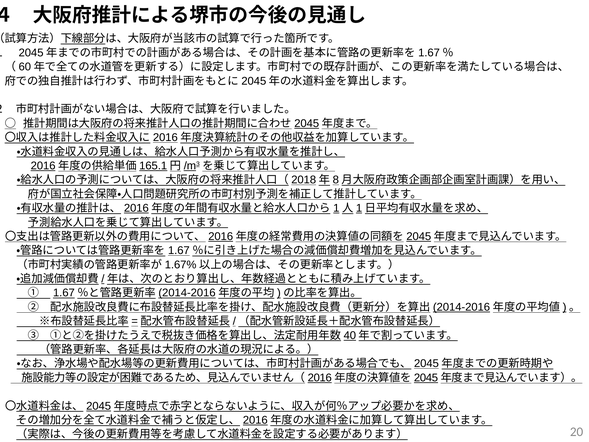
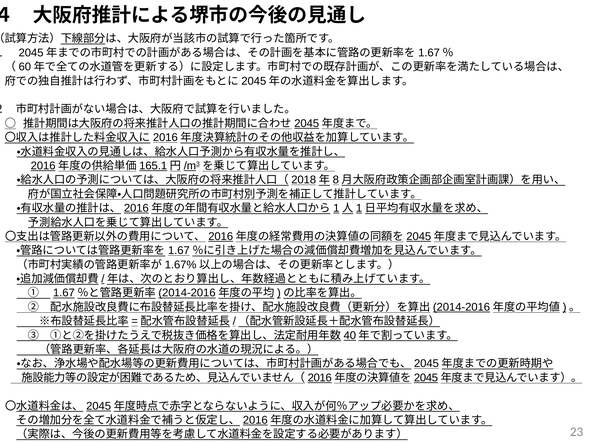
20: 20 -> 23 (577, 432)
